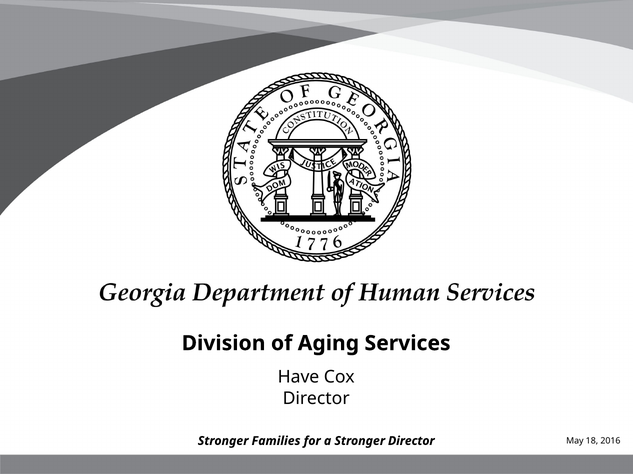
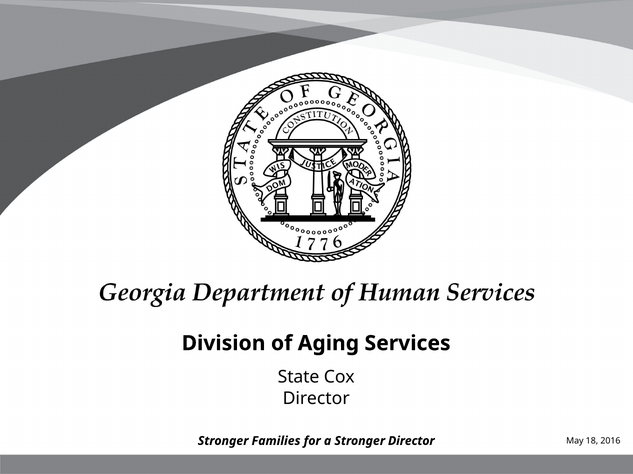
Have: Have -> State (299, 378)
